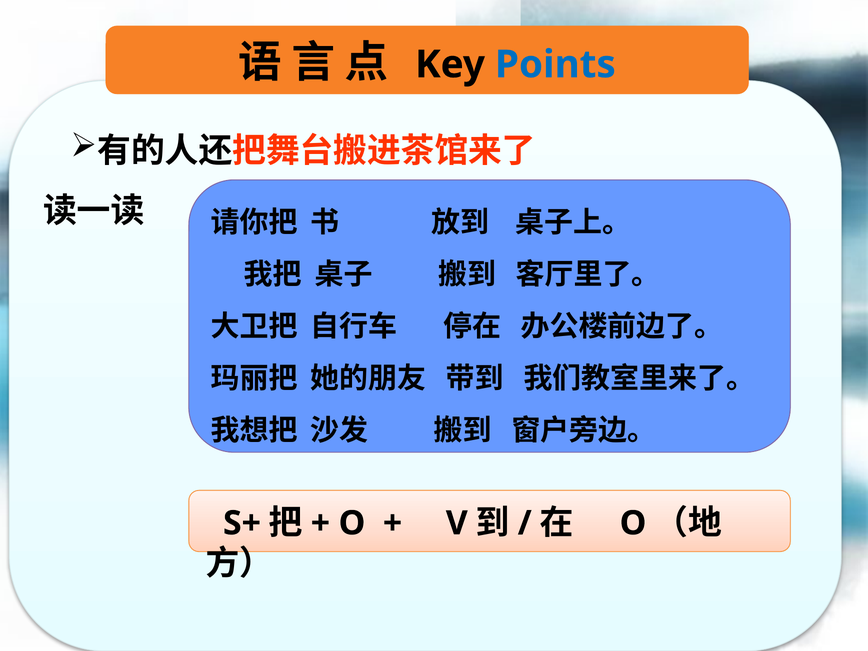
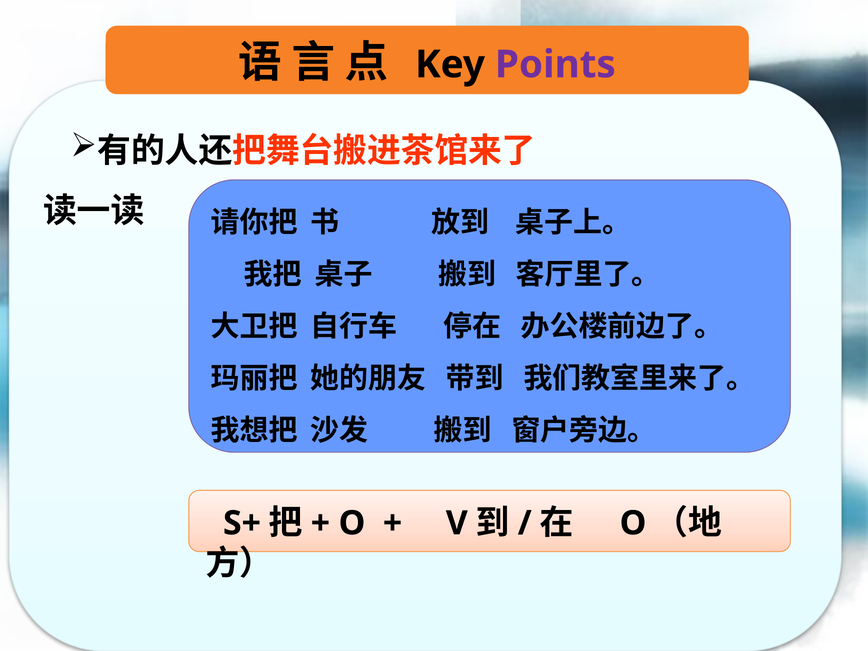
Points colour: blue -> purple (555, 65)
